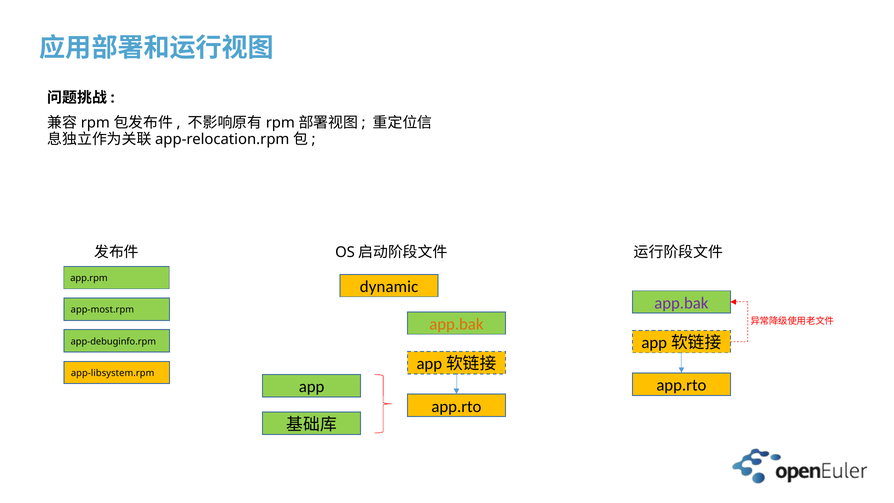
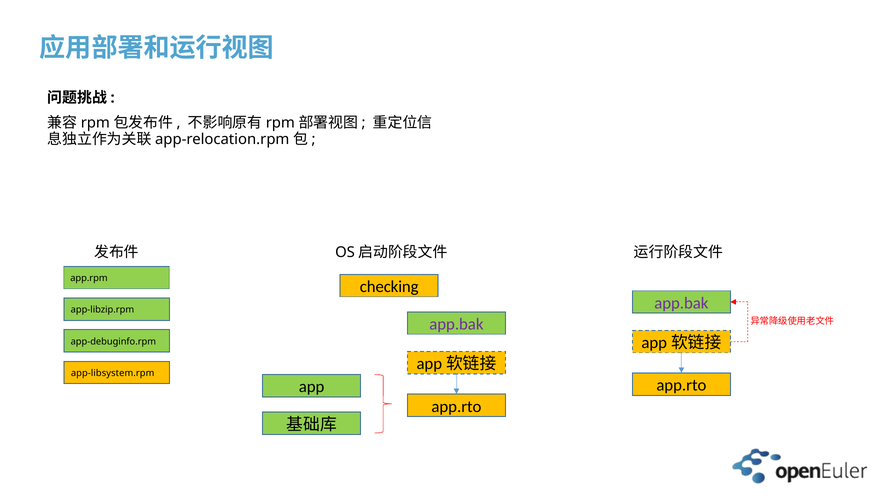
dynamic: dynamic -> checking (389, 287)
app-most.rpm: app-most.rpm -> app-libzip.rpm (102, 310)
app.bak colour: orange -> purple (456, 324)
